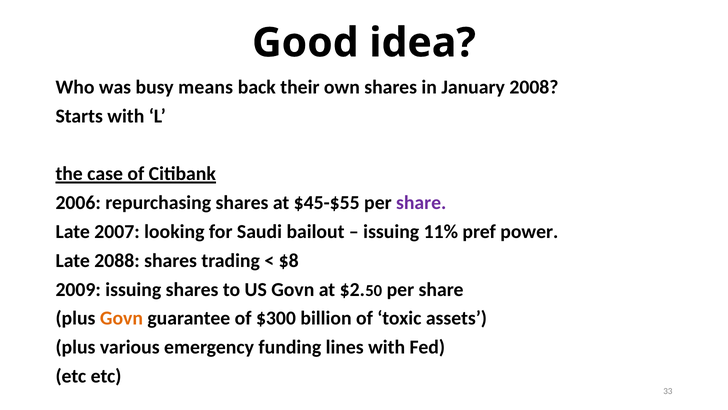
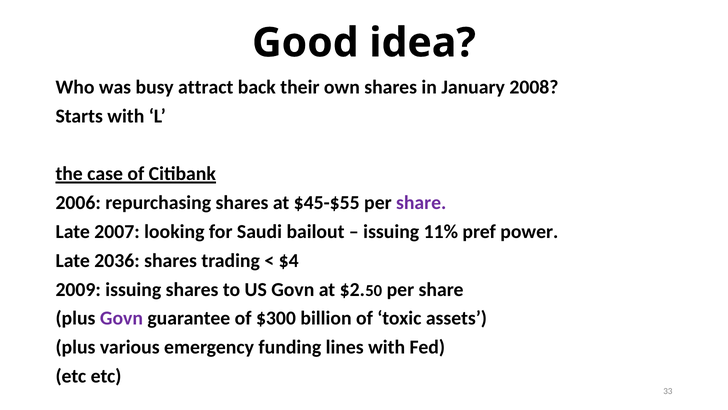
means: means -> attract (206, 87)
2088: 2088 -> 2036 (117, 260)
$8: $8 -> $4 (289, 260)
Govn colour: orange -> purple (121, 318)
